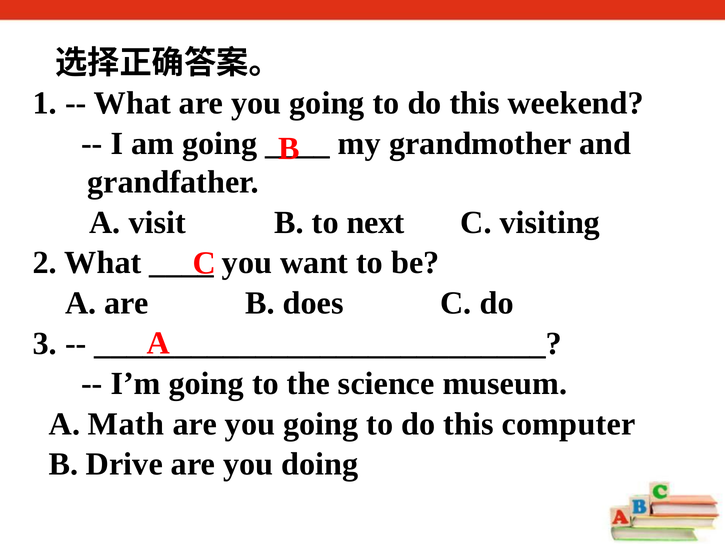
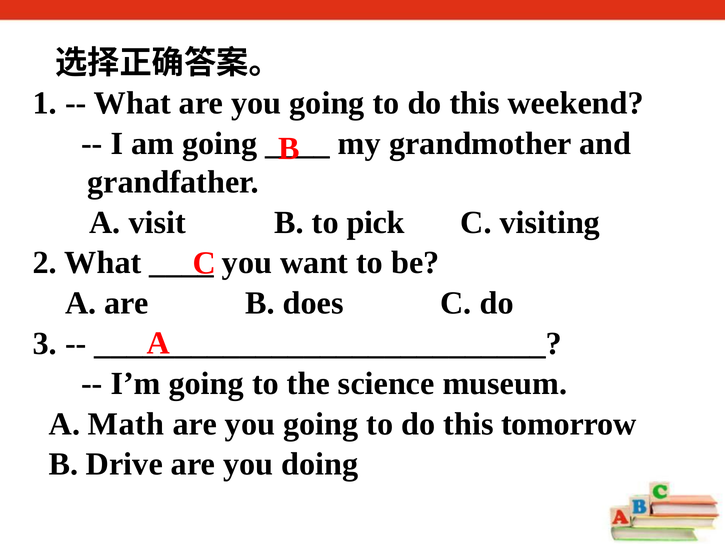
next: next -> pick (376, 222)
computer: computer -> tomorrow (569, 424)
